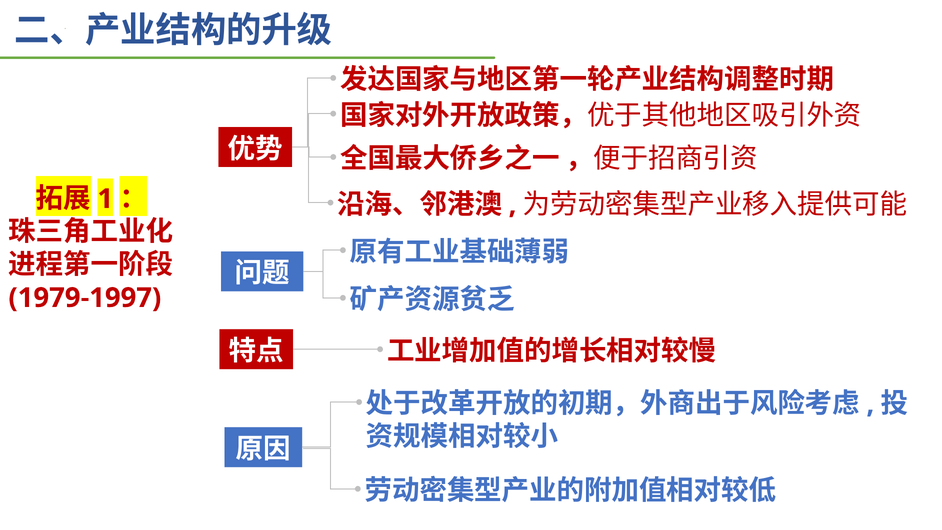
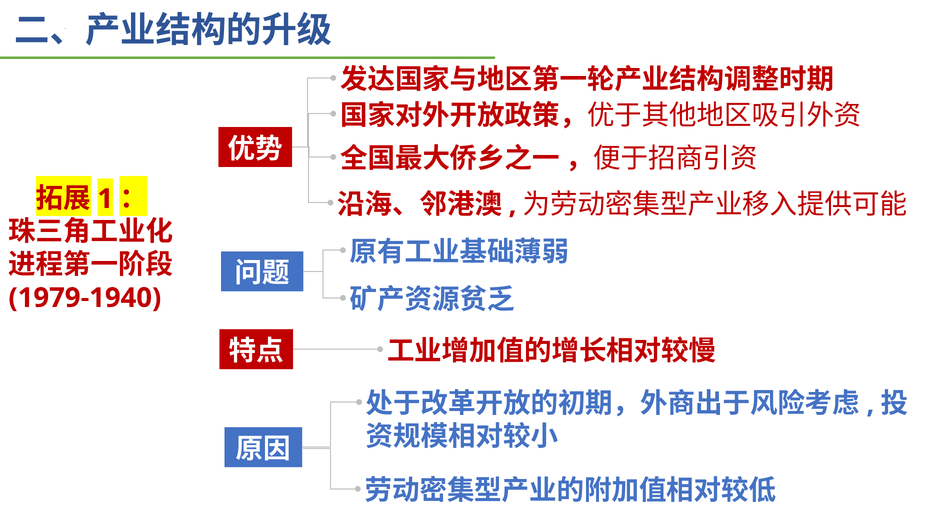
1979-1997: 1979-1997 -> 1979-1940 (85, 298)
